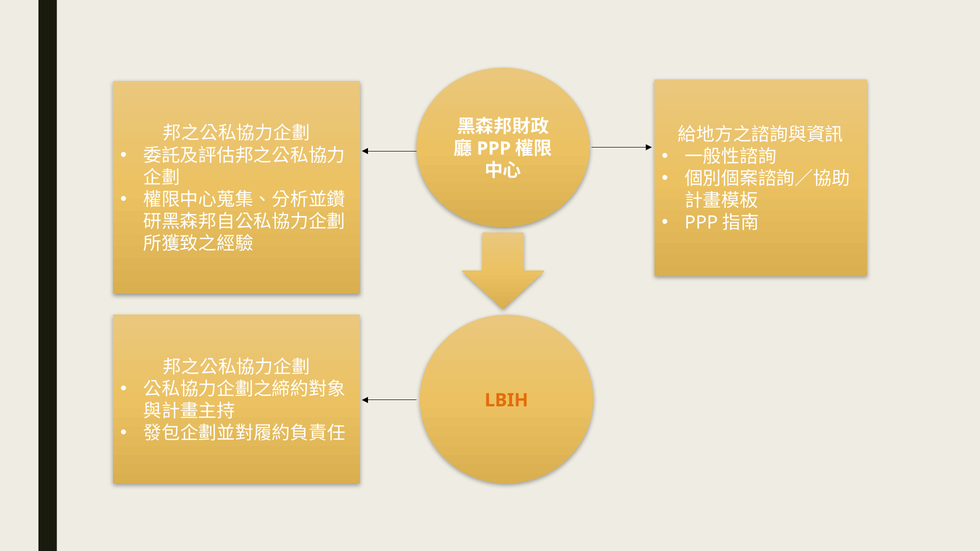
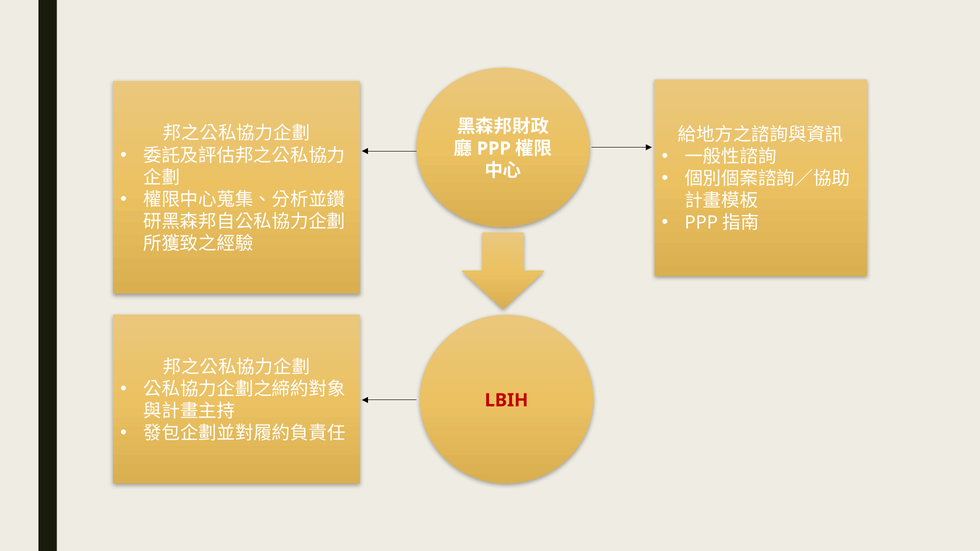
LBIH colour: orange -> red (506, 400)
